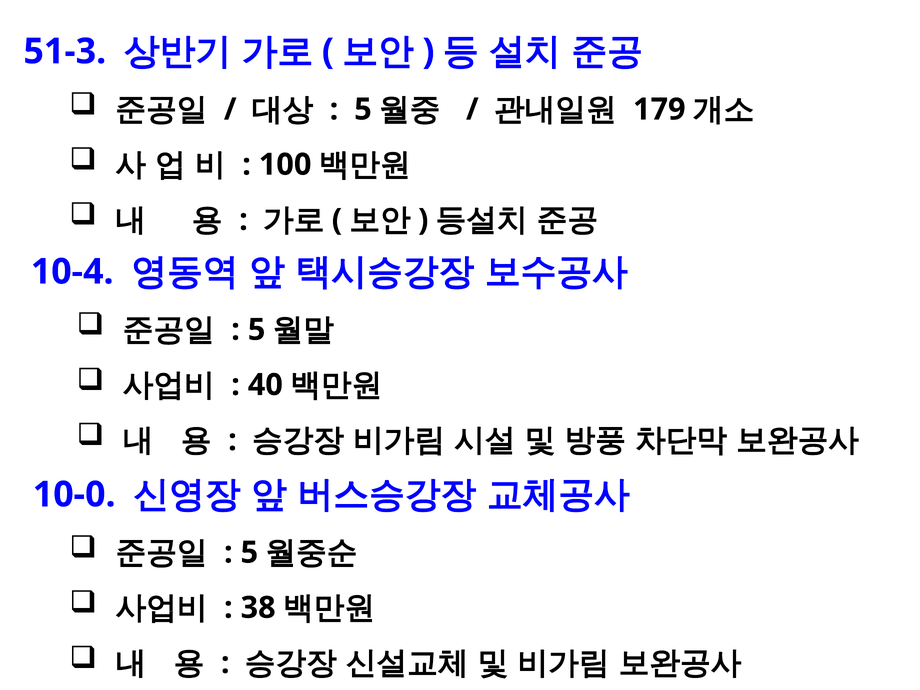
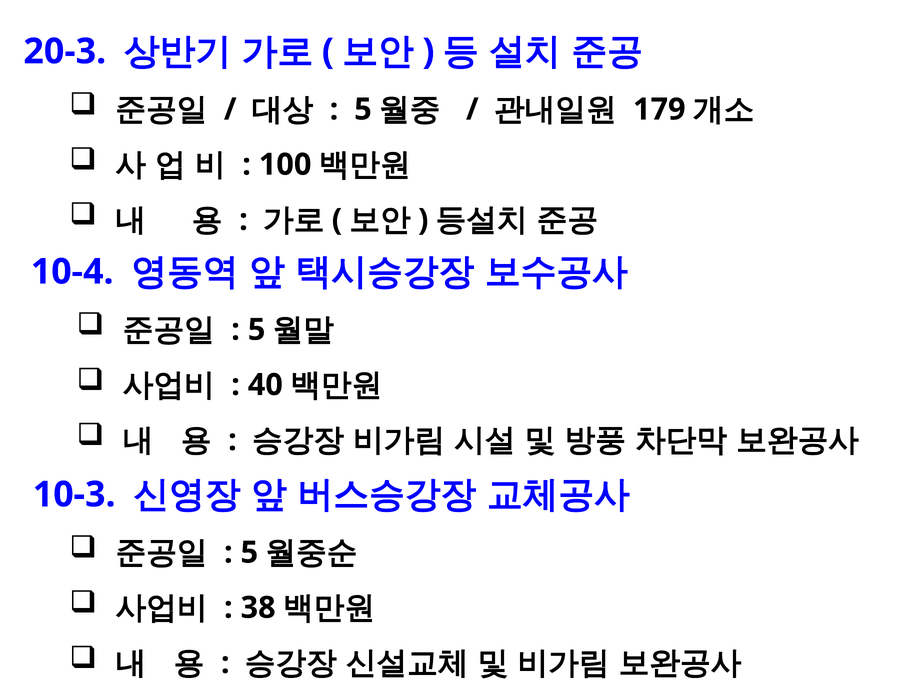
51-3: 51-3 -> 20-3 (65, 51)
10-0: 10-0 -> 10-3 (74, 495)
